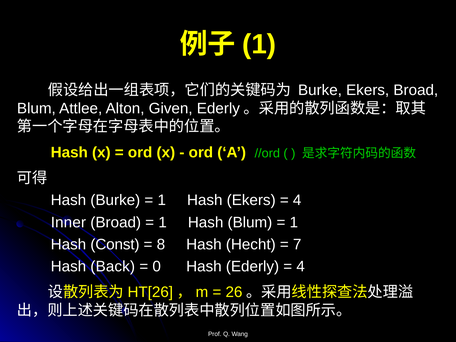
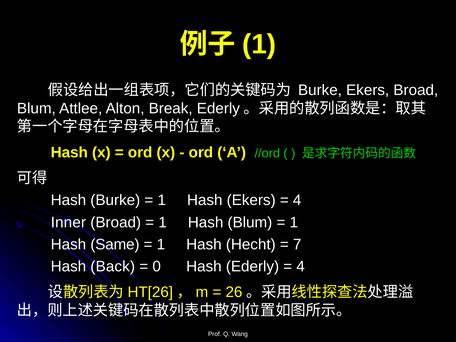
Given: Given -> Break (171, 108)
Const: Const -> Same (115, 244)
8: 8 -> 1 (161, 244)
